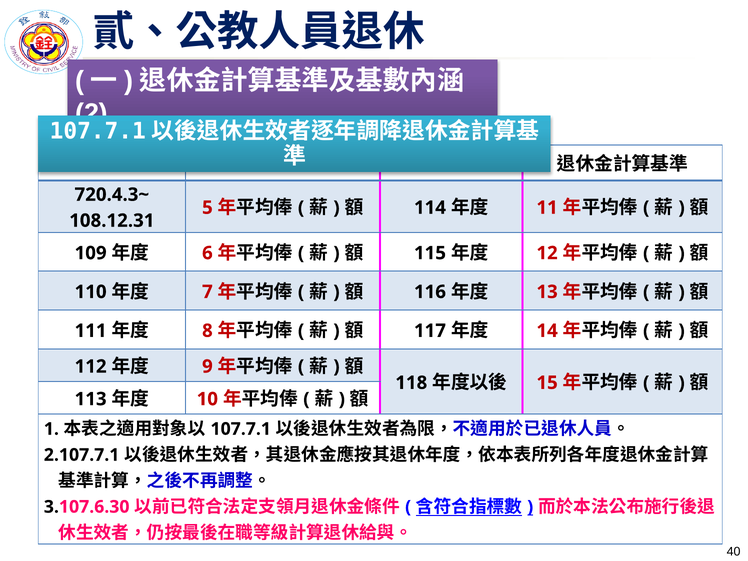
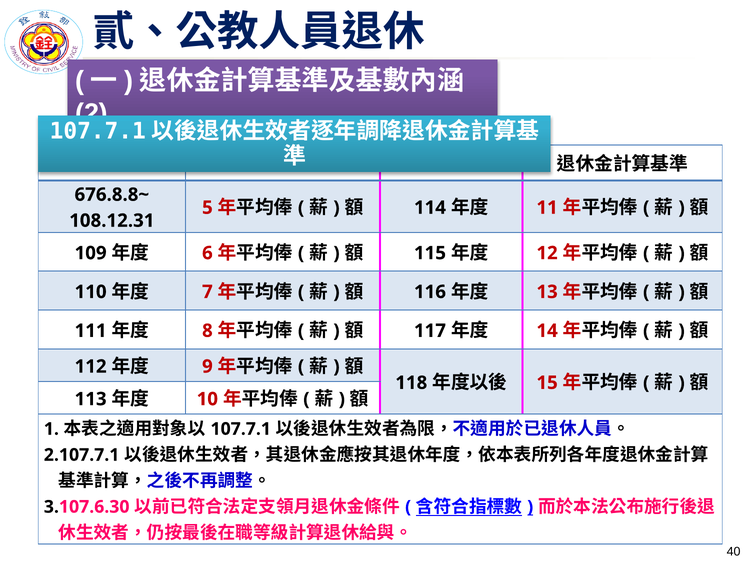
720.4.3~: 720.4.3~ -> 676.8.8~ (112, 195)
